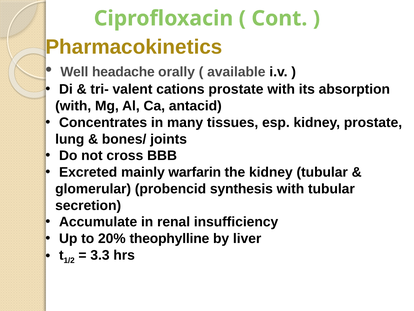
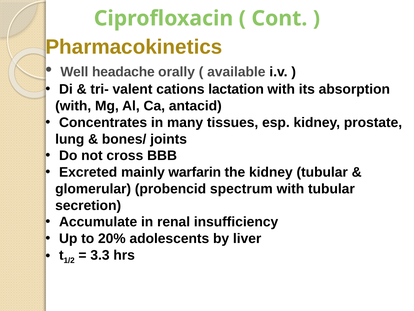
cations prostate: prostate -> lactation (236, 89)
synthesis: synthesis -> spectrum (241, 189)
theophylline: theophylline -> adolescents (169, 238)
